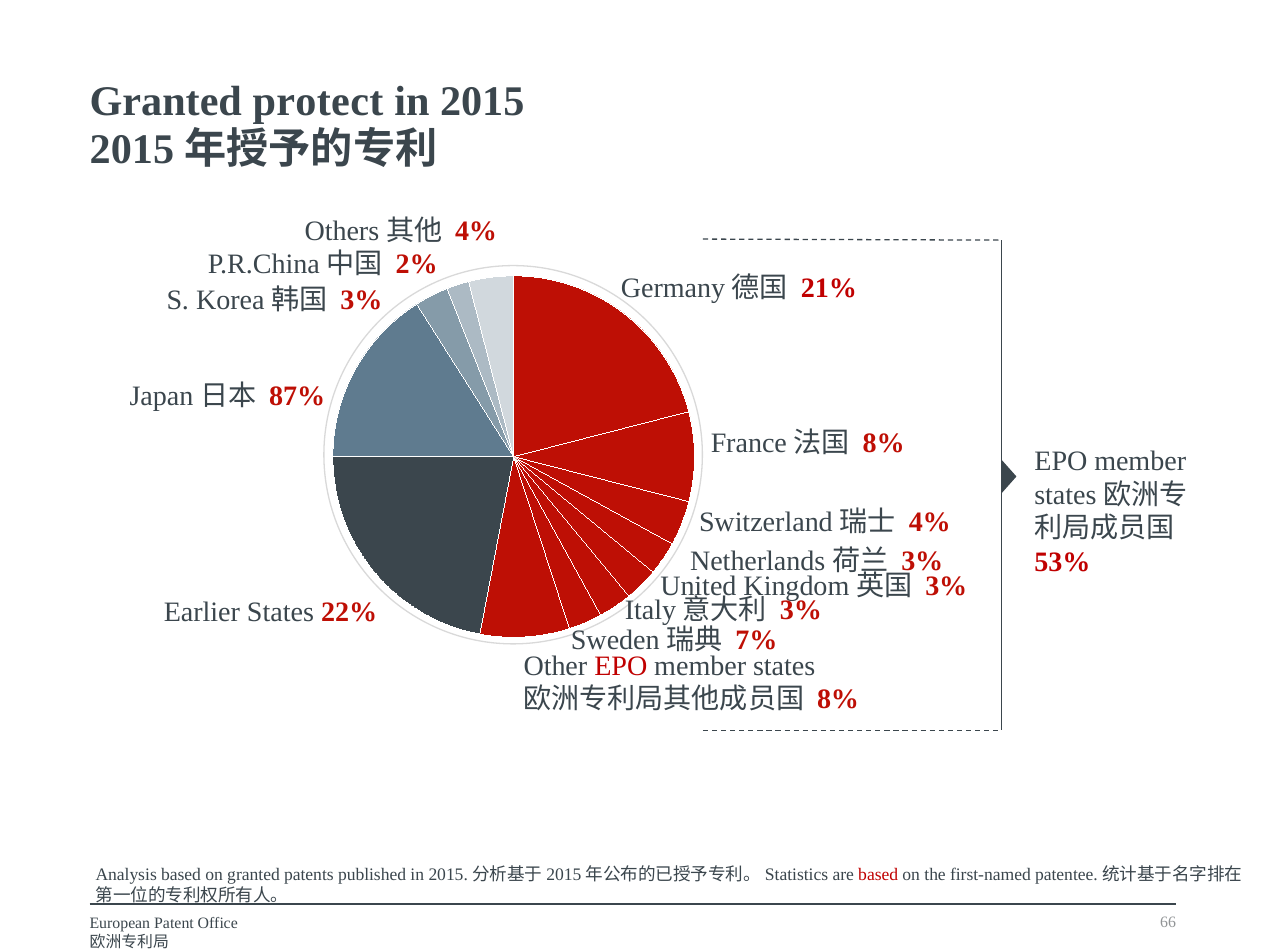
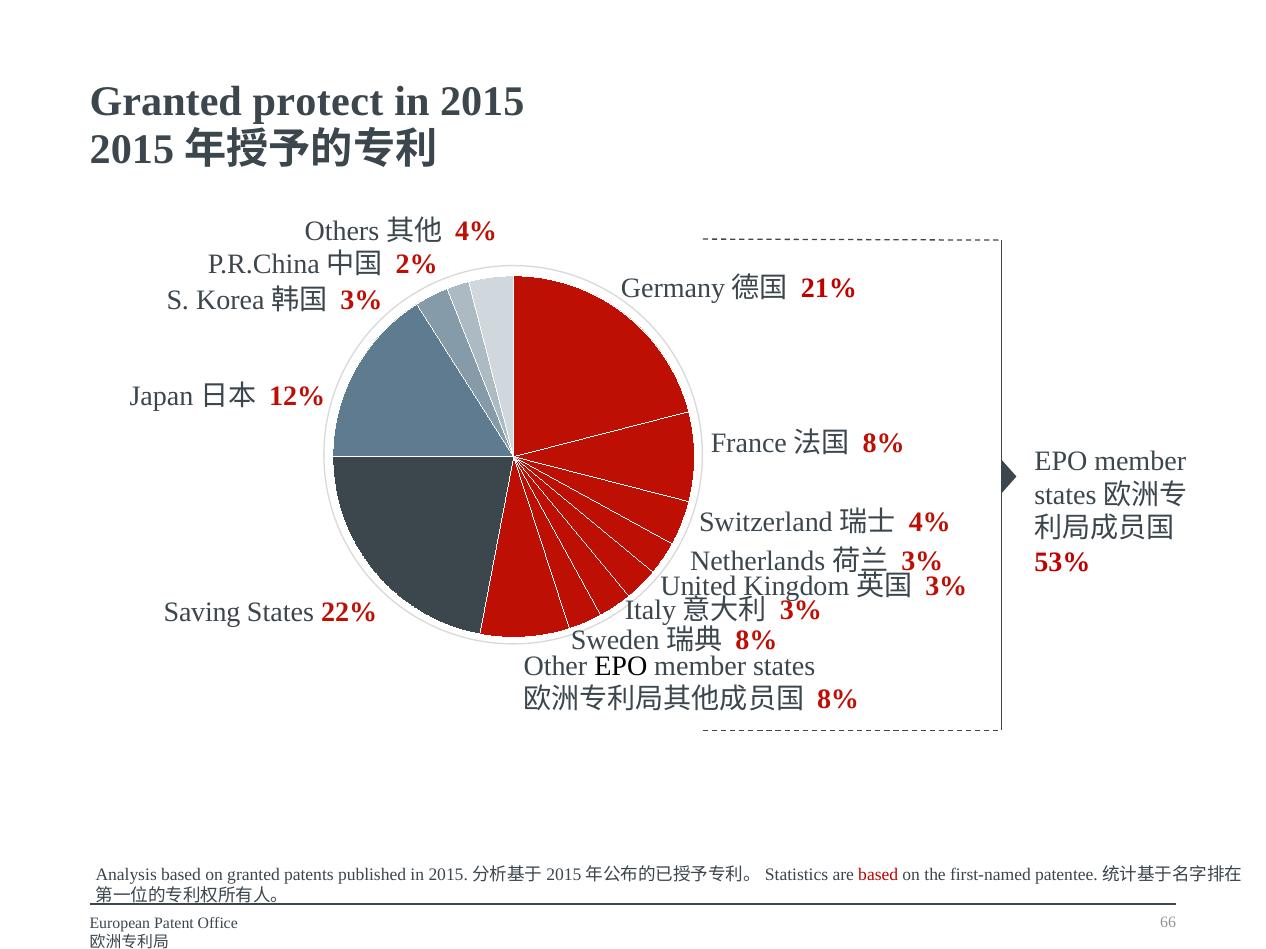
87%: 87% -> 12% (297, 397)
Earlier: Earlier -> Saving (202, 613)
7%: 7% -> 8% (757, 641)
EPO colour: red -> black (621, 666)
